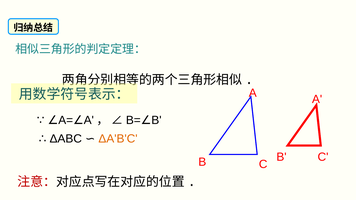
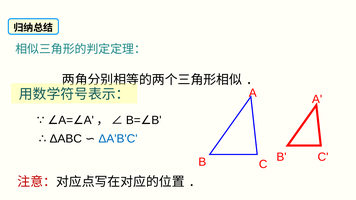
ΔA'B'C colour: orange -> blue (118, 139)
